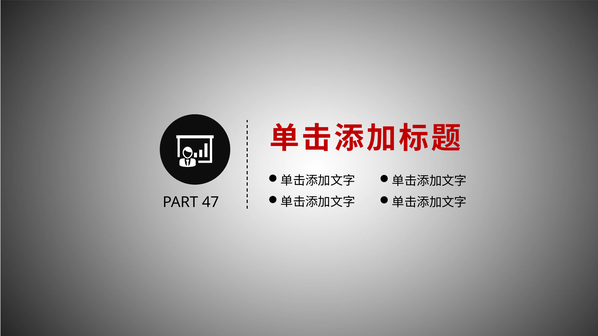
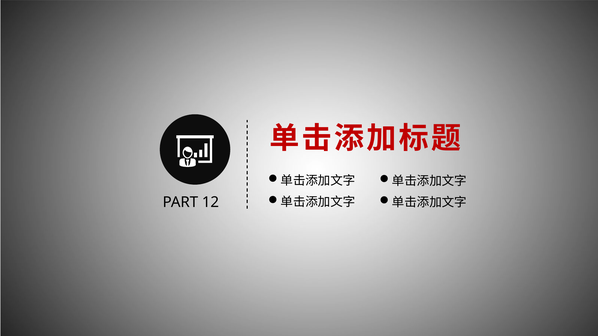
47: 47 -> 12 (210, 202)
